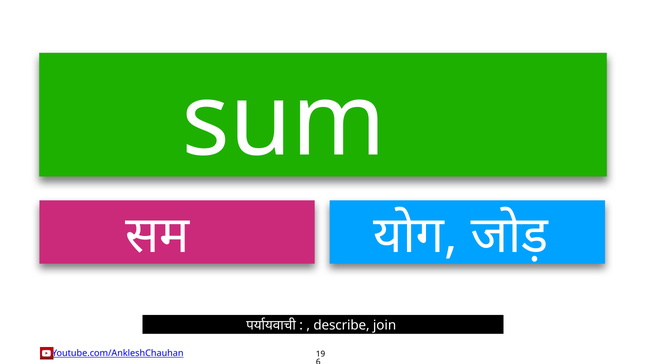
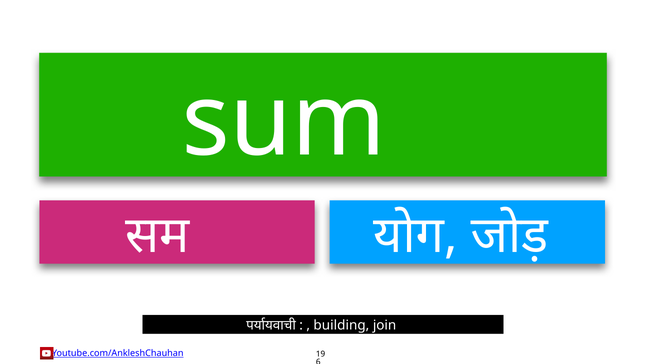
describe: describe -> building (341, 325)
